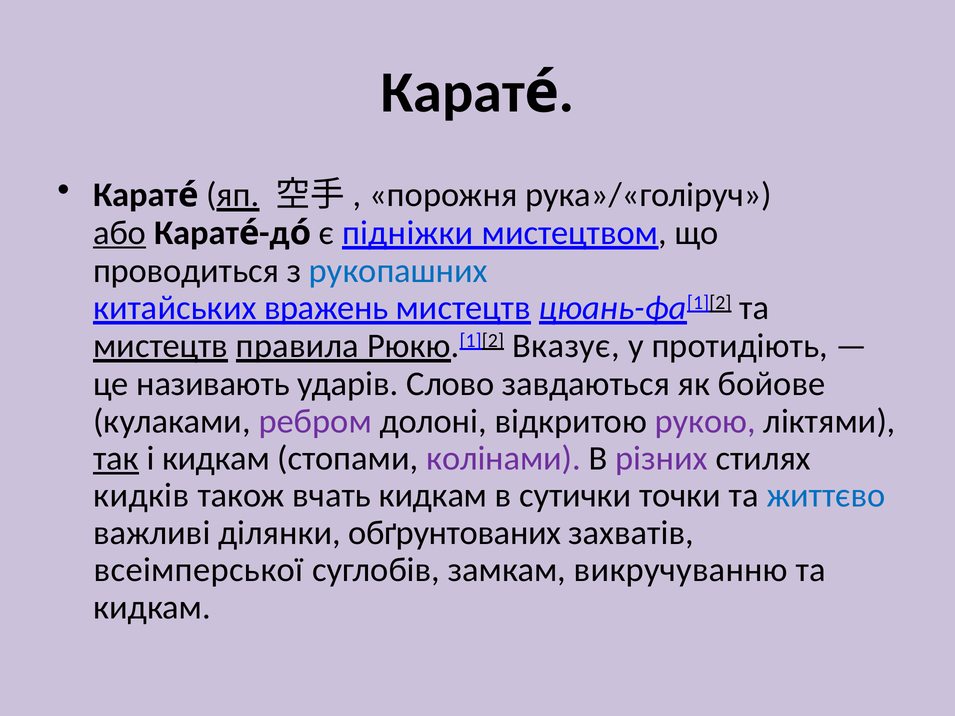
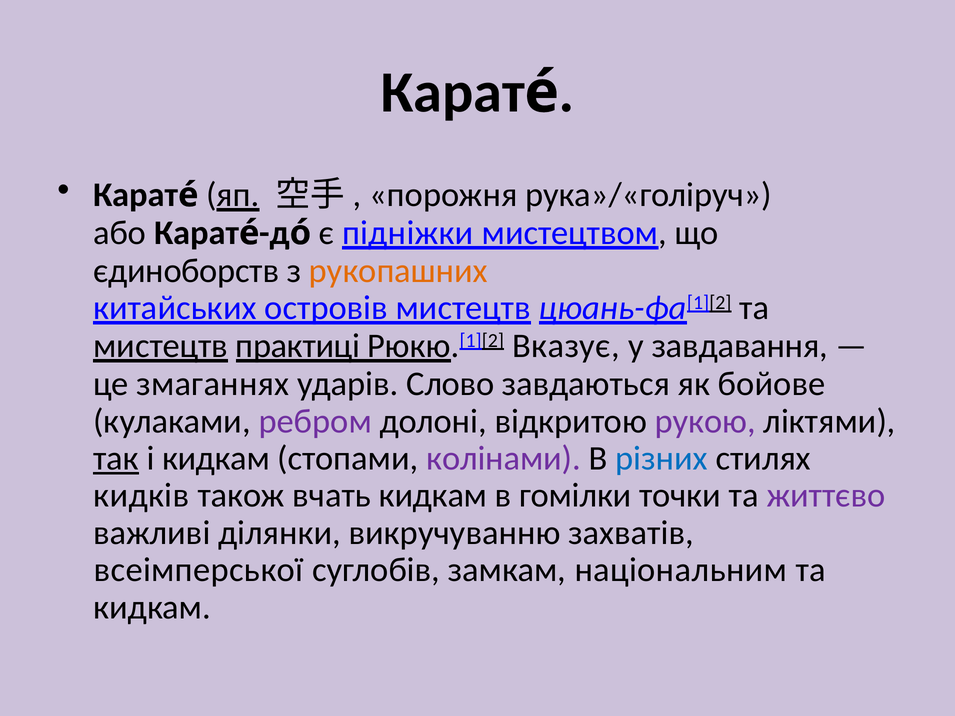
або underline: present -> none (120, 233)
проводиться: проводиться -> єдиноборств (186, 271)
рукопашних colour: blue -> orange (398, 271)
вражень: вражень -> островів (326, 308)
правила: правила -> практиці (298, 346)
протидіють: протидіють -> завдавання (740, 346)
називають: називають -> змаганнях (213, 384)
різних colour: purple -> blue (661, 459)
сутички: сутички -> гомілки (575, 496)
життєво colour: blue -> purple (826, 496)
обґрунтованих: обґрунтованих -> викручуванню (455, 533)
викручуванню: викручуванню -> національним (681, 570)
